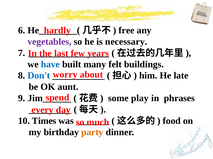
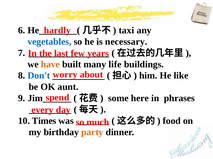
free: free -> taxi (126, 30)
vegetables colour: purple -> blue (49, 42)
have colour: blue -> orange (50, 65)
felt: felt -> life (115, 65)
late: late -> like (181, 76)
play: play -> here (140, 99)
